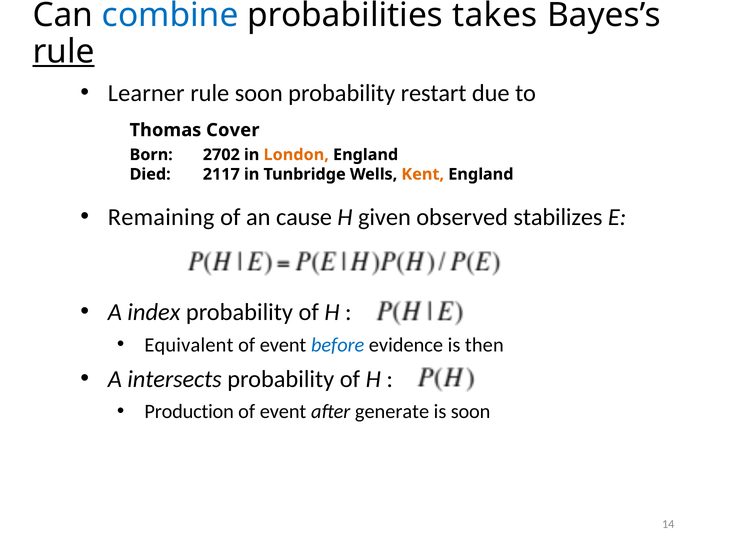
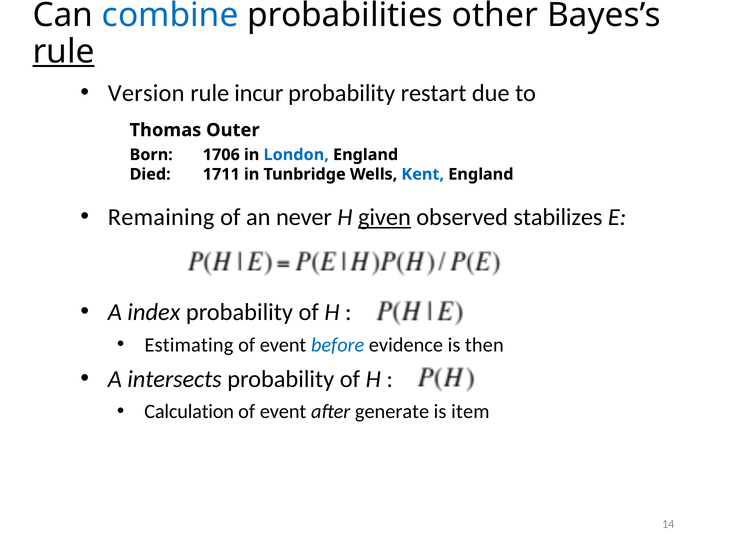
takes: takes -> other (495, 15)
Learner: Learner -> Version (146, 93)
rule soon: soon -> incur (259, 93)
Cover: Cover -> Outer (233, 130)
2702: 2702 -> 1706 (221, 155)
London colour: orange -> blue (296, 155)
2117: 2117 -> 1711 (221, 174)
Kent colour: orange -> blue (423, 174)
cause: cause -> never (304, 217)
given underline: none -> present (384, 217)
Equivalent: Equivalent -> Estimating (189, 345)
Production: Production -> Calculation (189, 412)
is soon: soon -> item (470, 412)
